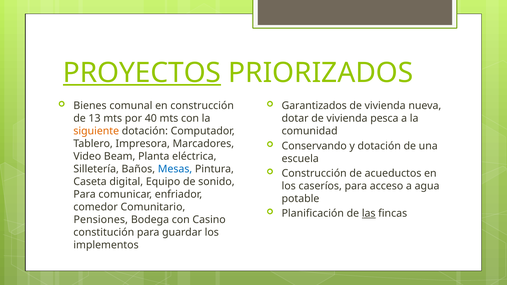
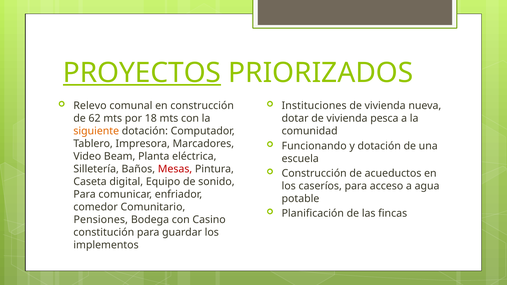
Bienes: Bienes -> Relevo (90, 106)
Garantizados: Garantizados -> Instituciones (314, 106)
13: 13 -> 62 (95, 118)
40: 40 -> 18 (151, 118)
Conservando: Conservando -> Funcionando (314, 146)
Mesas colour: blue -> red (175, 169)
las underline: present -> none (369, 214)
